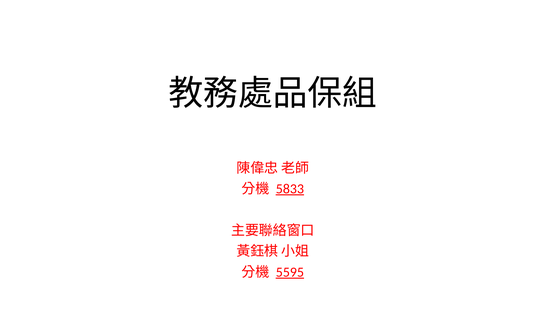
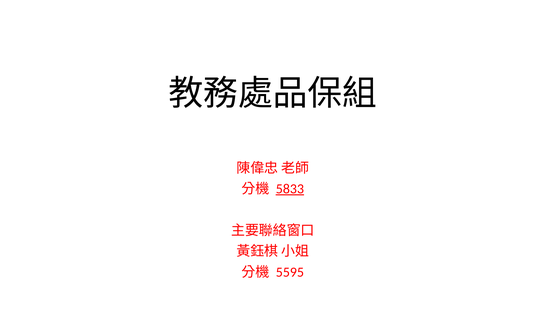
5595 underline: present -> none (290, 272)
